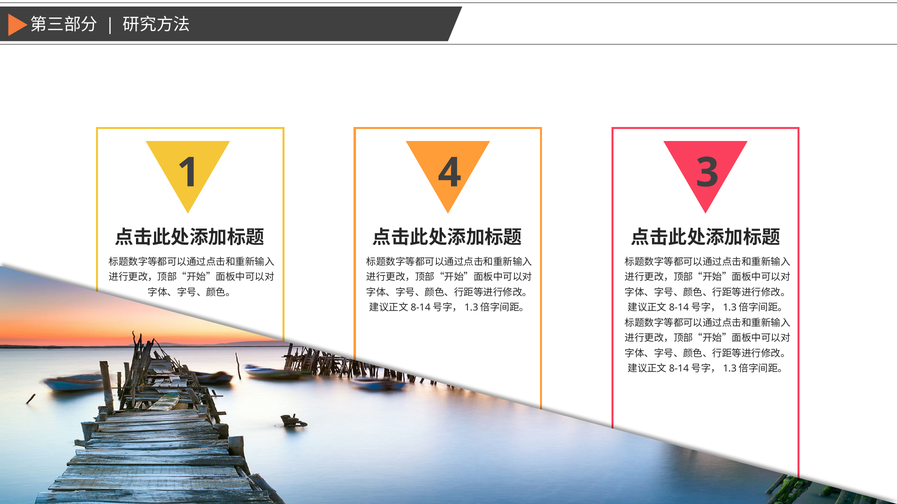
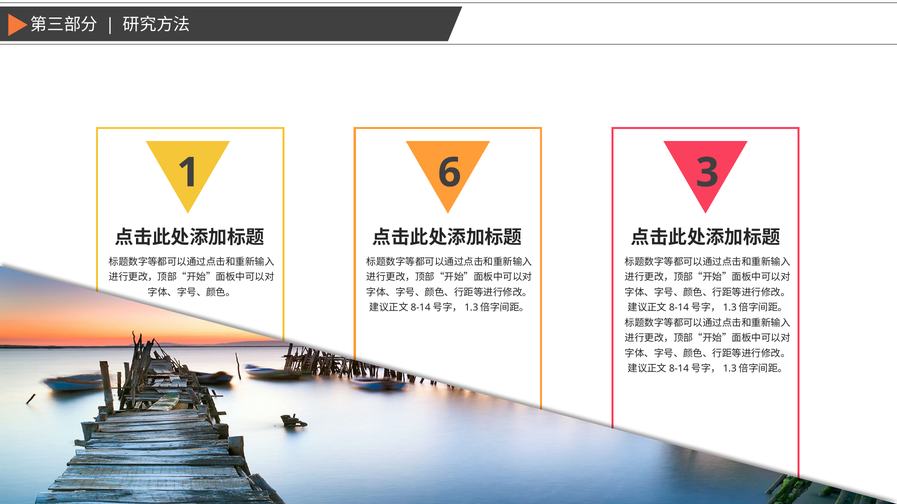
4: 4 -> 6 (450, 173)
